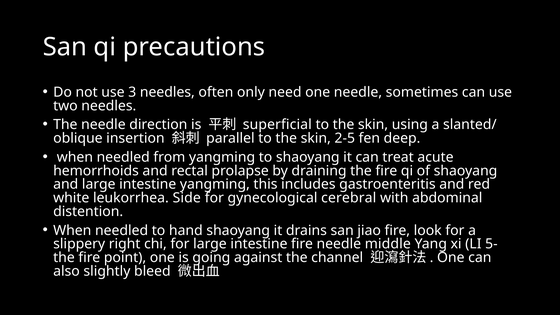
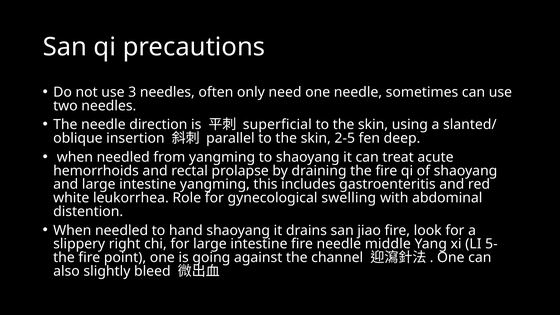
Side: Side -> Role (187, 198)
cerebral: cerebral -> swelling (349, 198)
